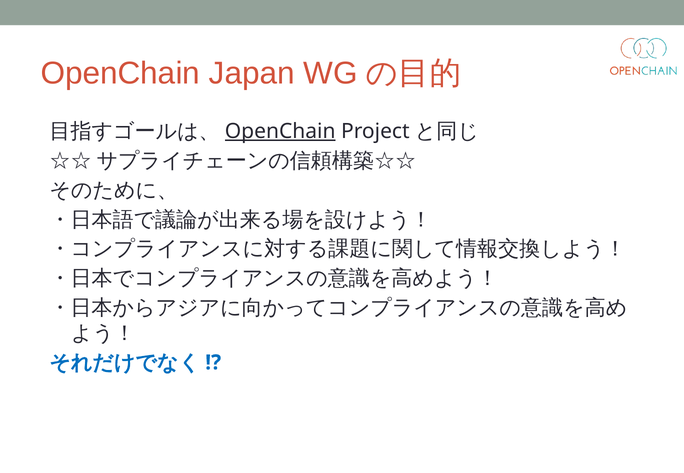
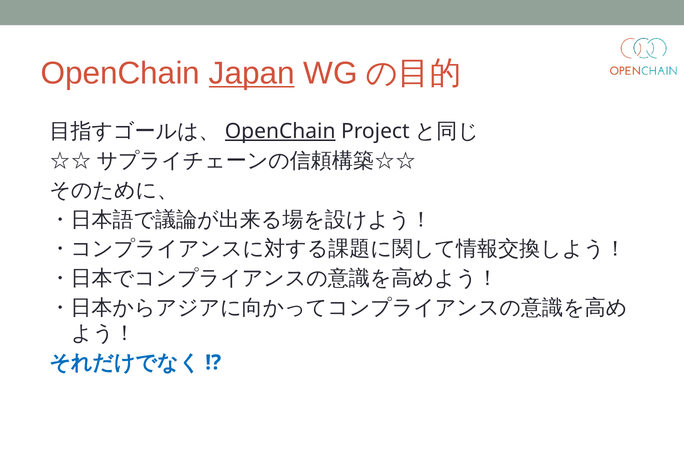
Japan underline: none -> present (252, 73)
